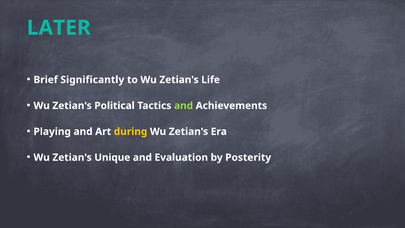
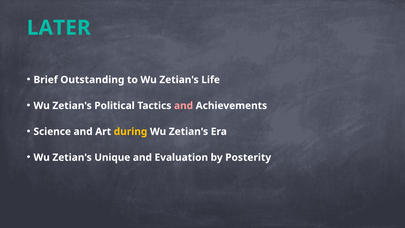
Significantly: Significantly -> Outstanding (92, 80)
and colour: light green -> pink (184, 106)
Playing: Playing -> Science (52, 131)
